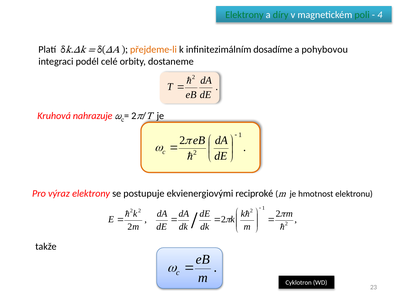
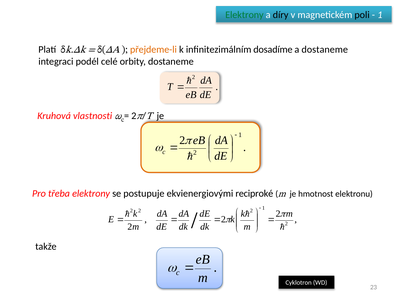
díry colour: green -> black (281, 15)
poli colour: green -> black (362, 15)
4: 4 -> 1 (380, 15)
a pohybovou: pohybovou -> dostaneme (325, 49)
nahrazuje: nahrazuje -> vlastnosti (93, 116)
výraz: výraz -> třeba (59, 194)
